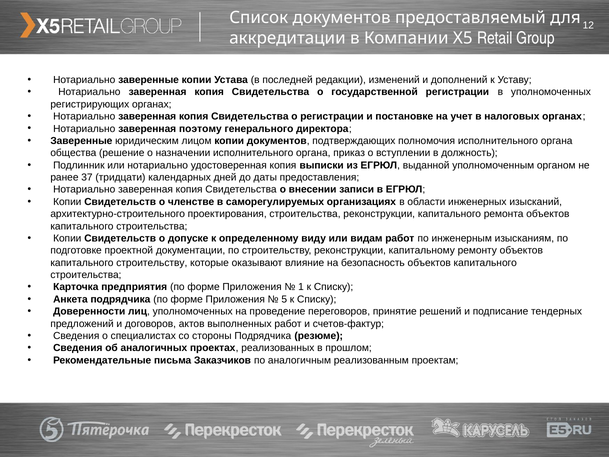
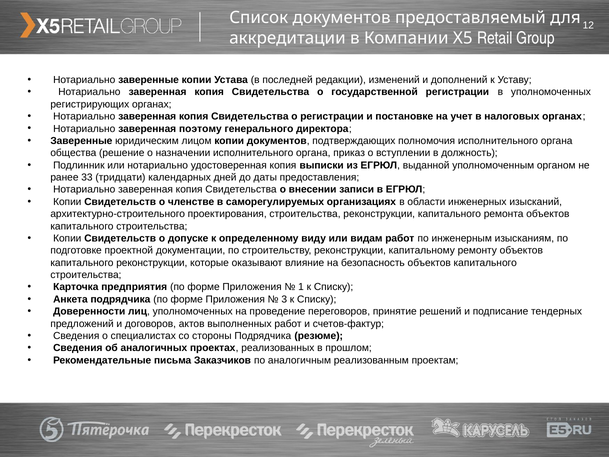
37: 37 -> 33 (87, 177)
капитального строительству: строительству -> реконструкции (152, 263)
5: 5 -> 3 (284, 299)
